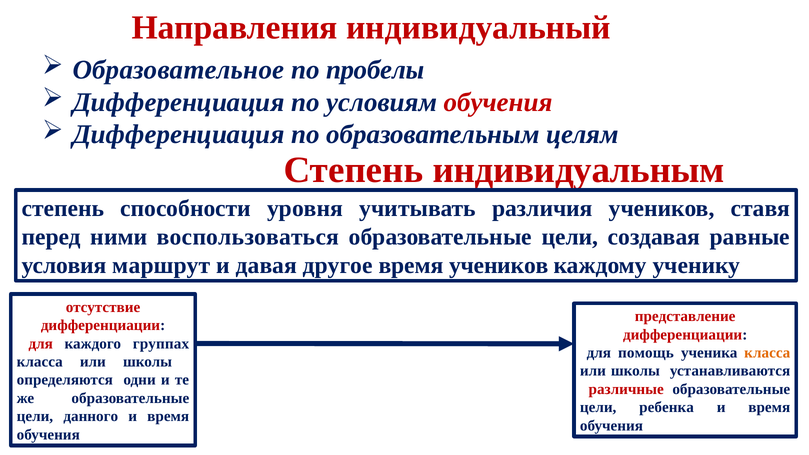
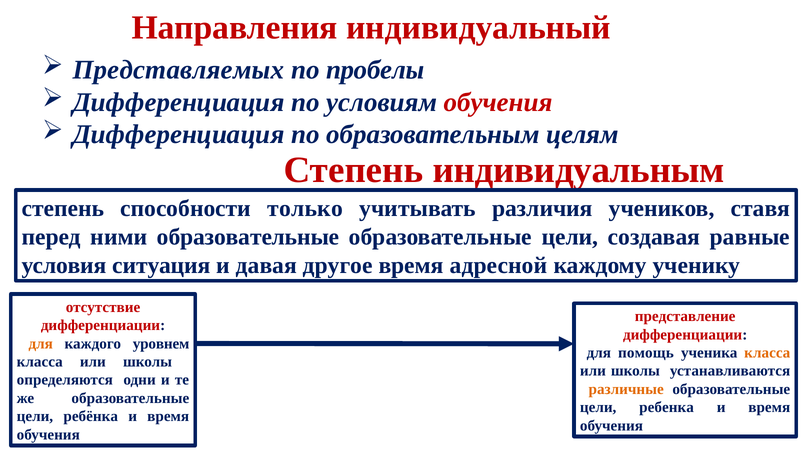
Образовательное: Образовательное -> Представляемых (178, 70)
уровня: уровня -> только (305, 209)
ними воспользоваться: воспользоваться -> образовательные (248, 237)
маршрут: маршрут -> ситуация (162, 265)
время учеников: учеников -> адресной (499, 265)
для colour: red -> orange (41, 344)
группах: группах -> уровнем (161, 344)
различные colour: red -> orange (626, 389)
данного: данного -> ребёнка (91, 416)
